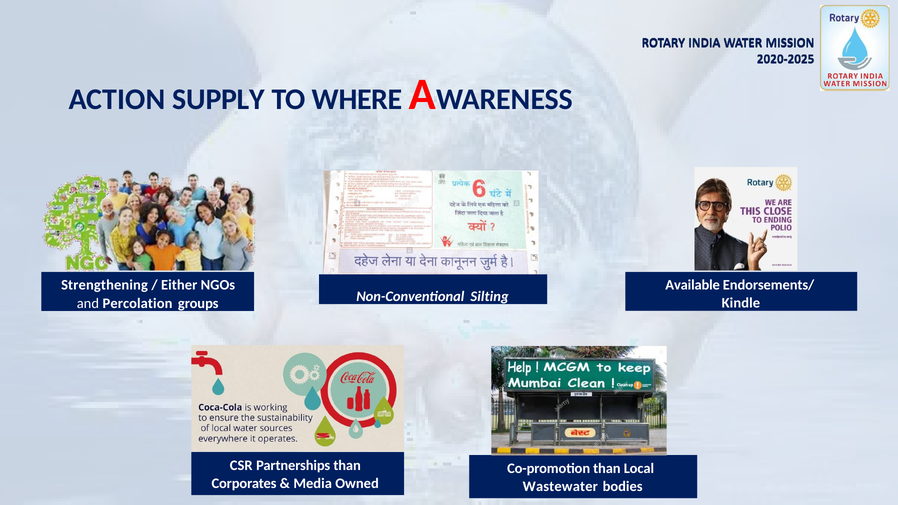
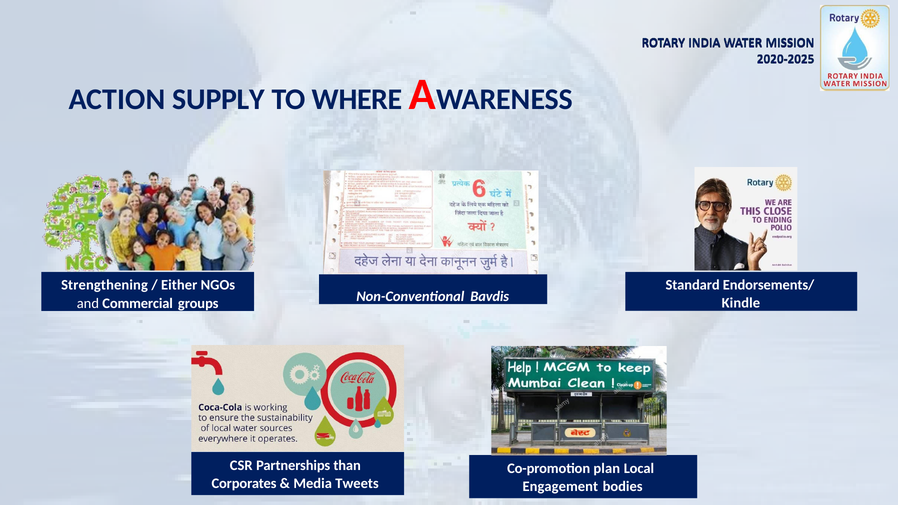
Available: Available -> Standard (693, 285)
Silting: Silting -> Bavdis (490, 296)
Percolation: Percolation -> Commercial (138, 303)
Co-promotion than: than -> plan (607, 468)
Owned: Owned -> Tweets (357, 484)
Wastewater: Wastewater -> Engagement (560, 487)
